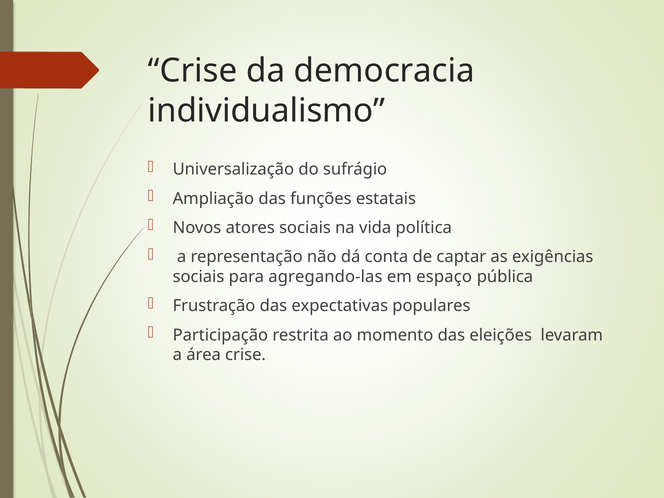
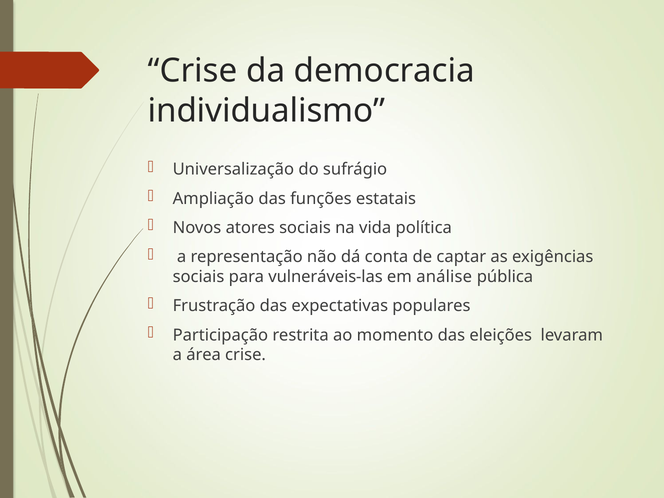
agregando-las: agregando-las -> vulneráveis-las (326, 277)
espaço: espaço -> análise (444, 277)
